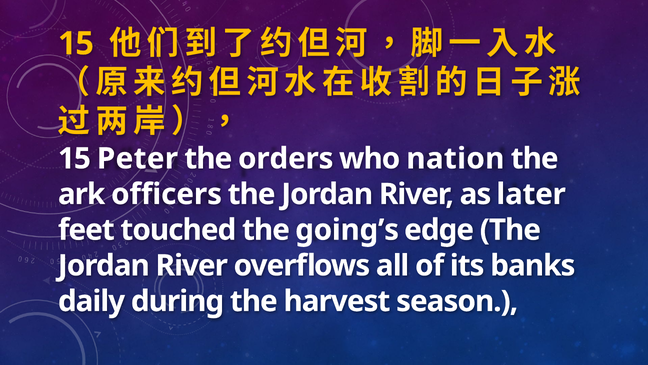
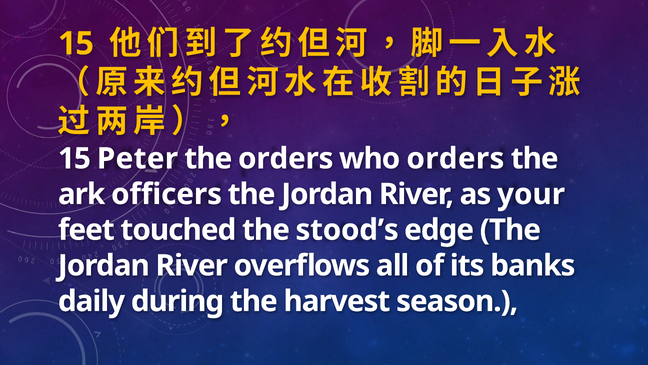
who nation: nation -> orders (455, 158)
later: later -> your (531, 194)
going’s: going’s -> stood’s (347, 230)
